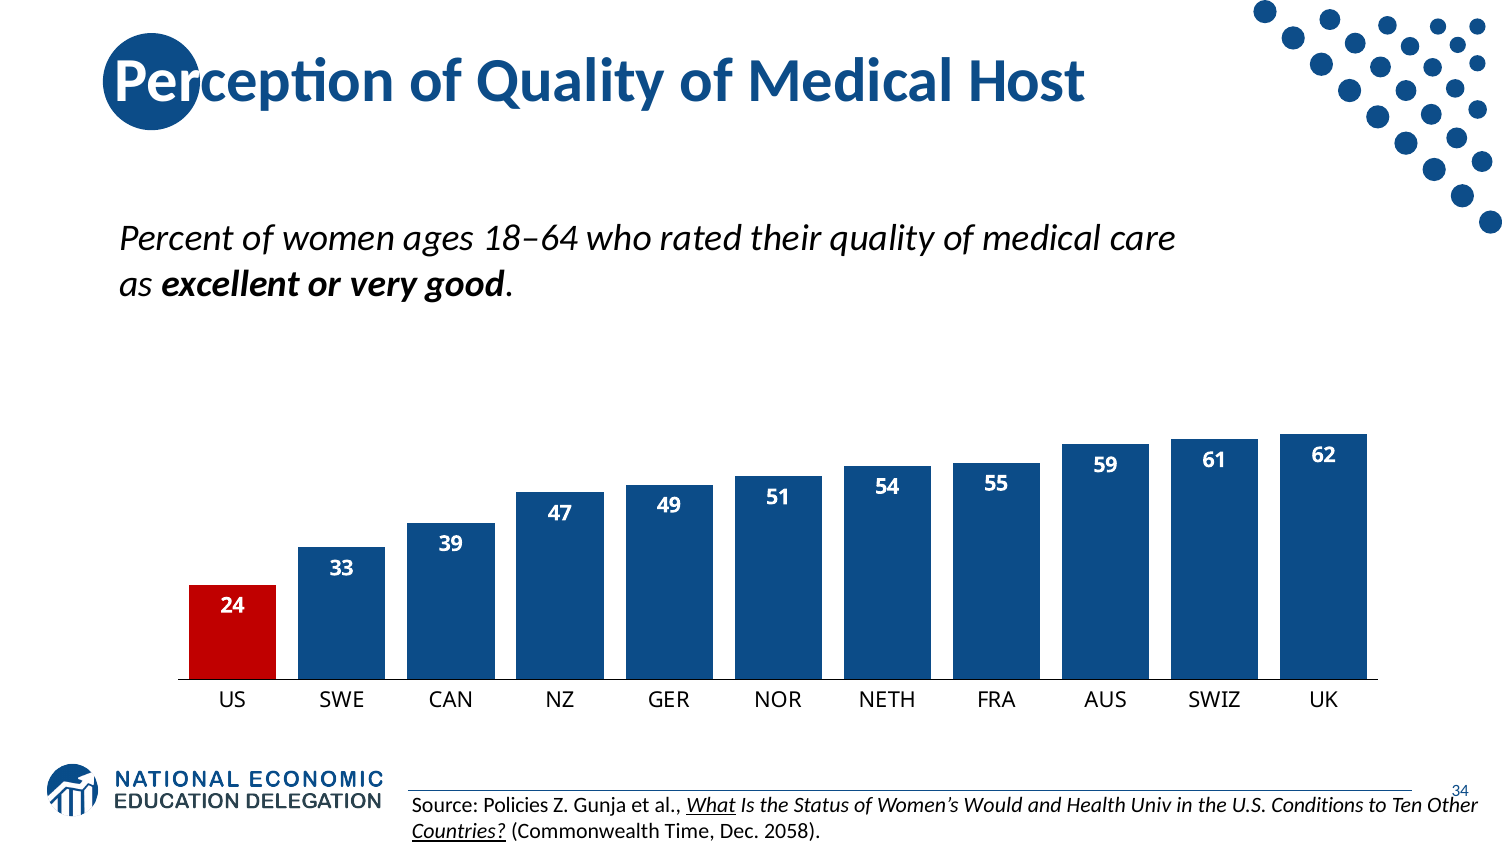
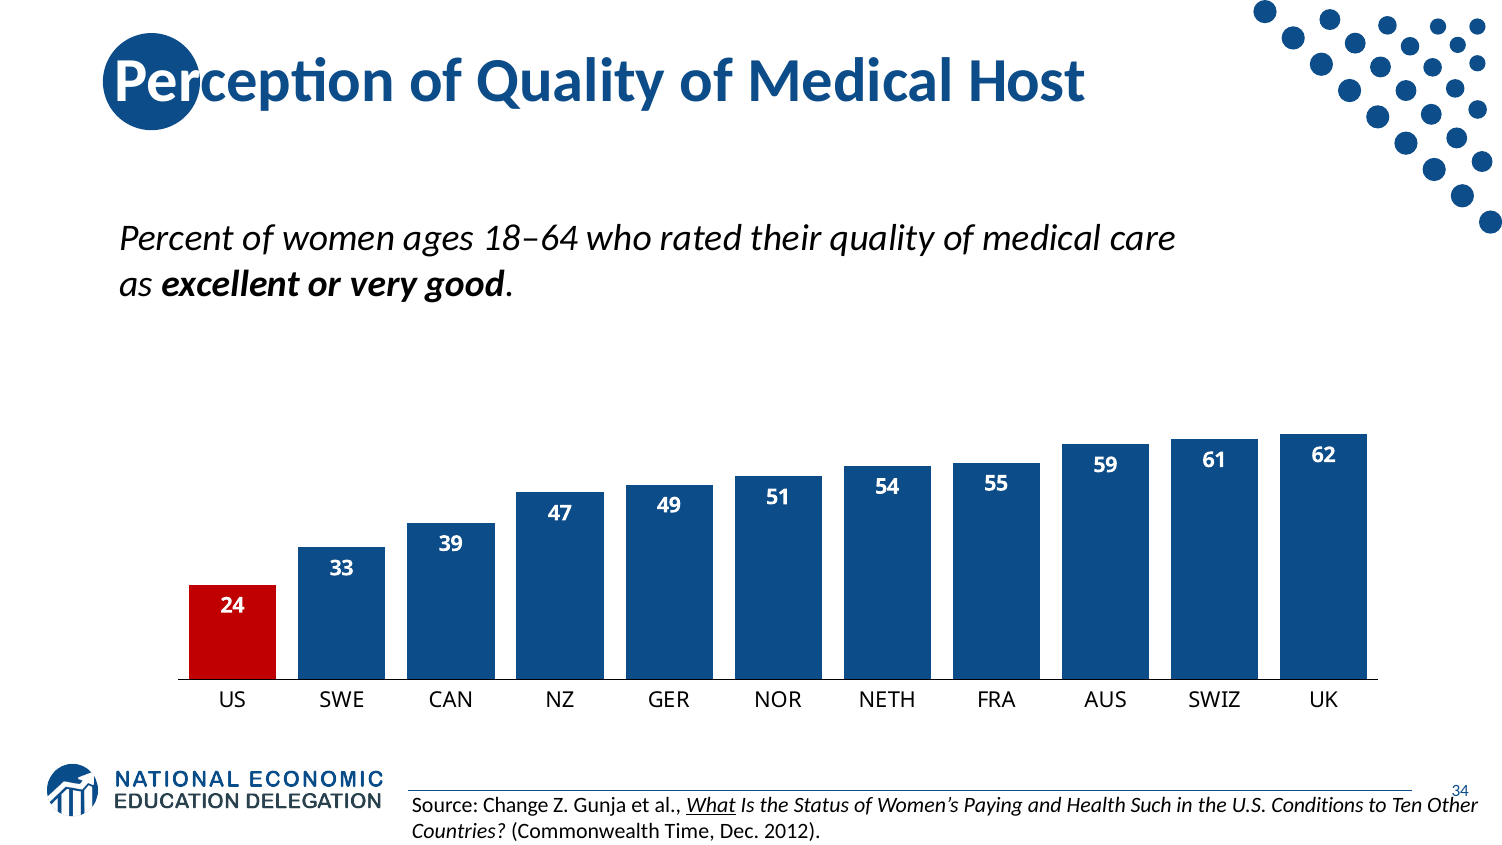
Policies: Policies -> Change (516, 805)
Would: Would -> Paying (993, 805)
Univ: Univ -> Such (1151, 805)
Countries underline: present -> none (459, 832)
2058: 2058 -> 2012 (792, 832)
